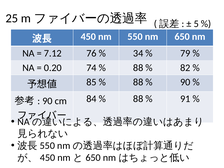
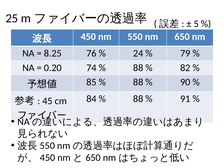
7.12: 7.12 -> 8.25 (53, 53)
34: 34 -> 24 (138, 53)
90: 90 -> 45 (47, 101)
